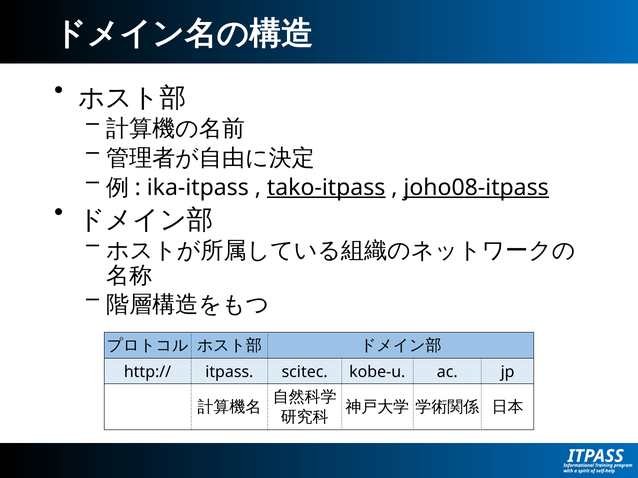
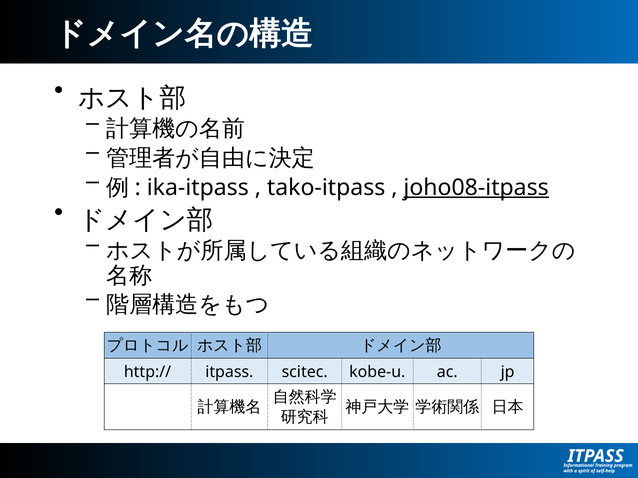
tako-itpass underline: present -> none (326, 188)
